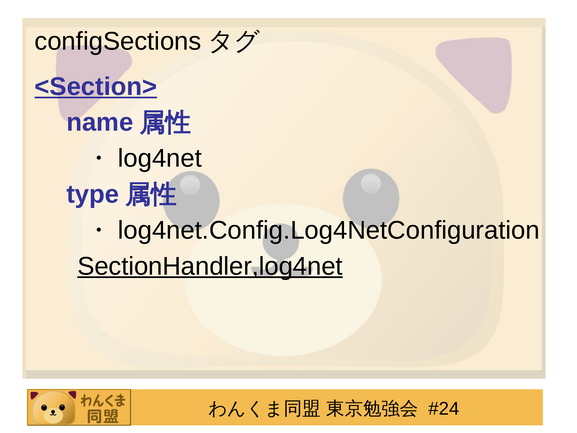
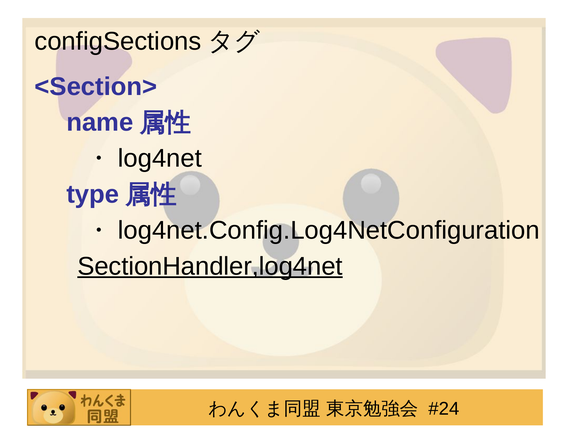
<Section> underline: present -> none (96, 86)
